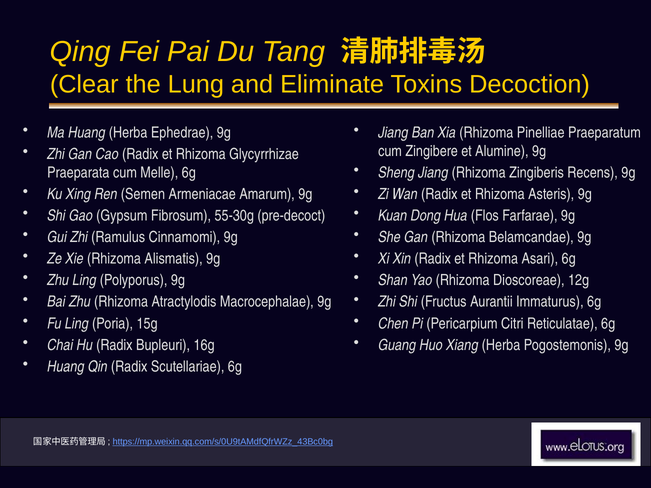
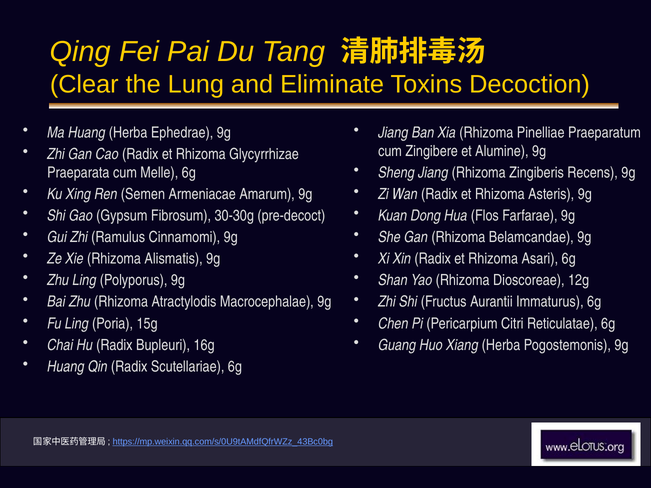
55-30g: 55-30g -> 30-30g (234, 216)
